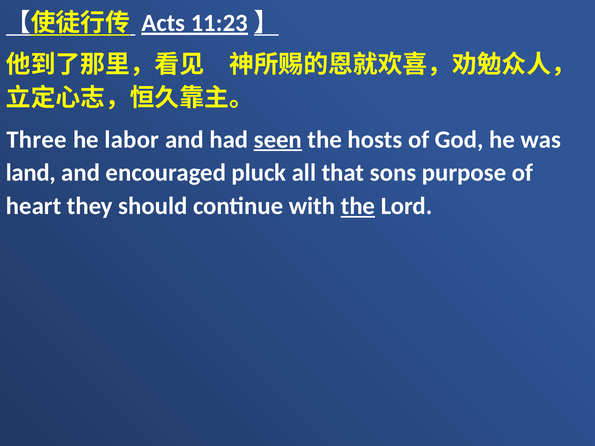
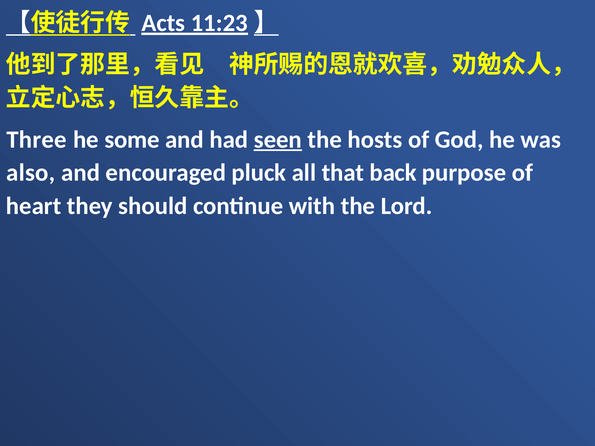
labor: labor -> some (132, 140)
land: land -> also (31, 173)
sons: sons -> back (393, 173)
the underline: present -> none (358, 206)
